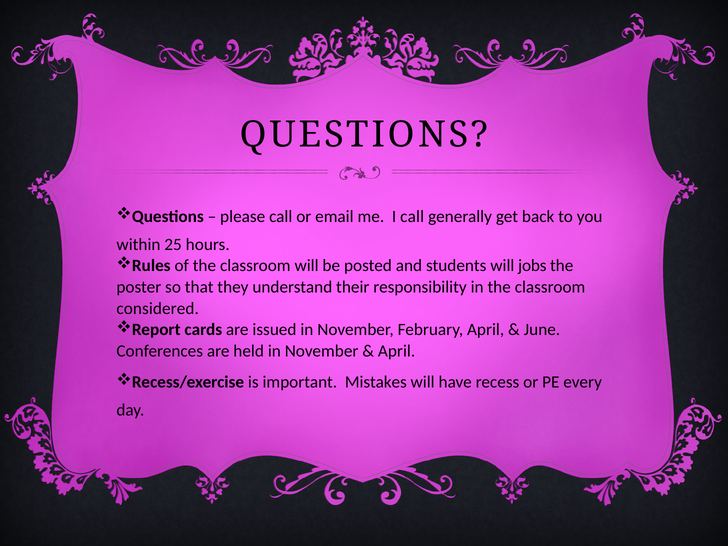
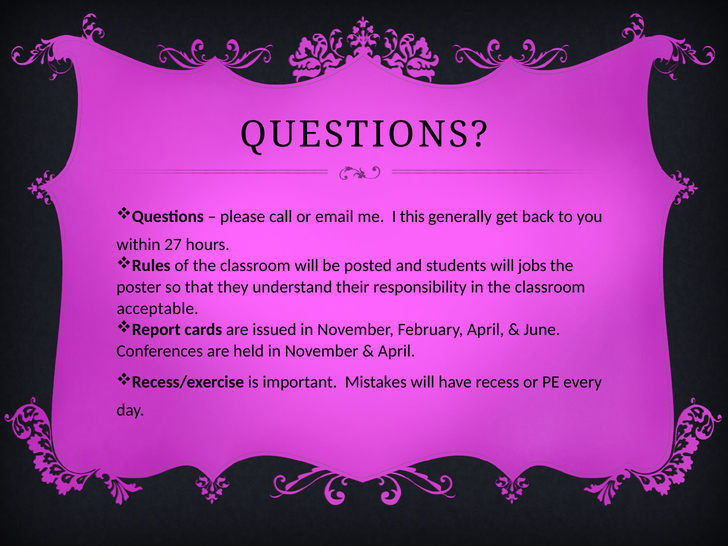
I call: call -> this (412, 217)
25: 25 -> 27 (173, 244)
considered: considered -> acceptable (158, 308)
